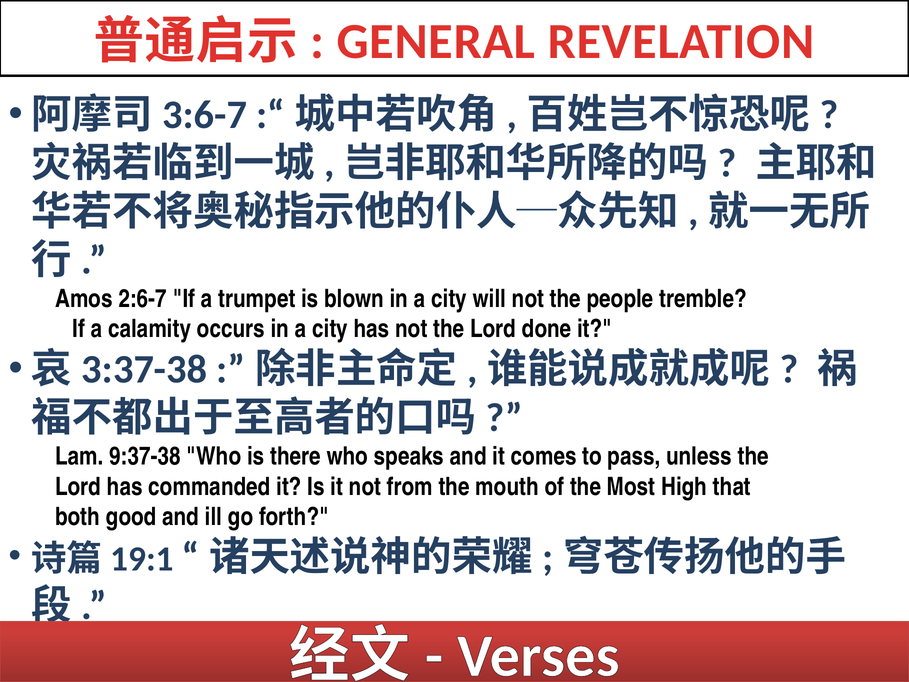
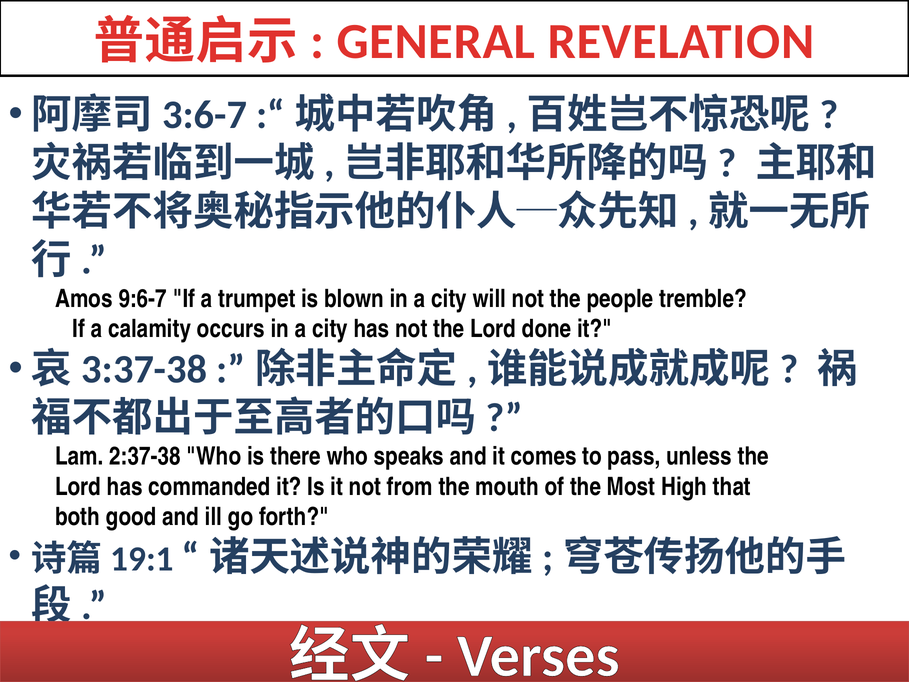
2:6-7: 2:6-7 -> 9:6-7 (143, 299)
9:37-38: 9:37-38 -> 2:37-38 (145, 456)
